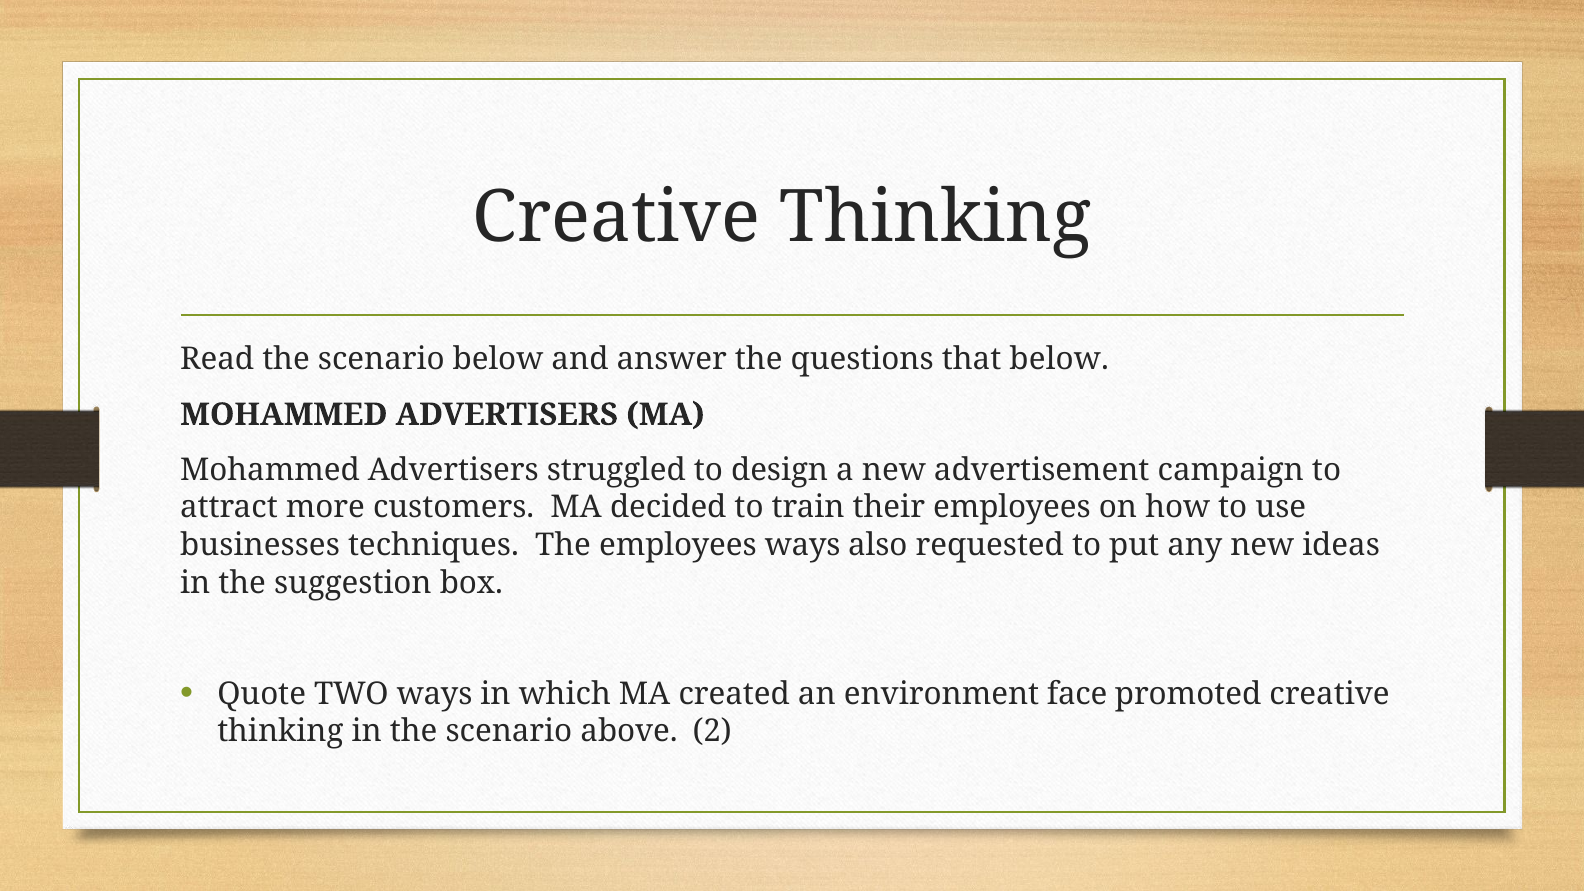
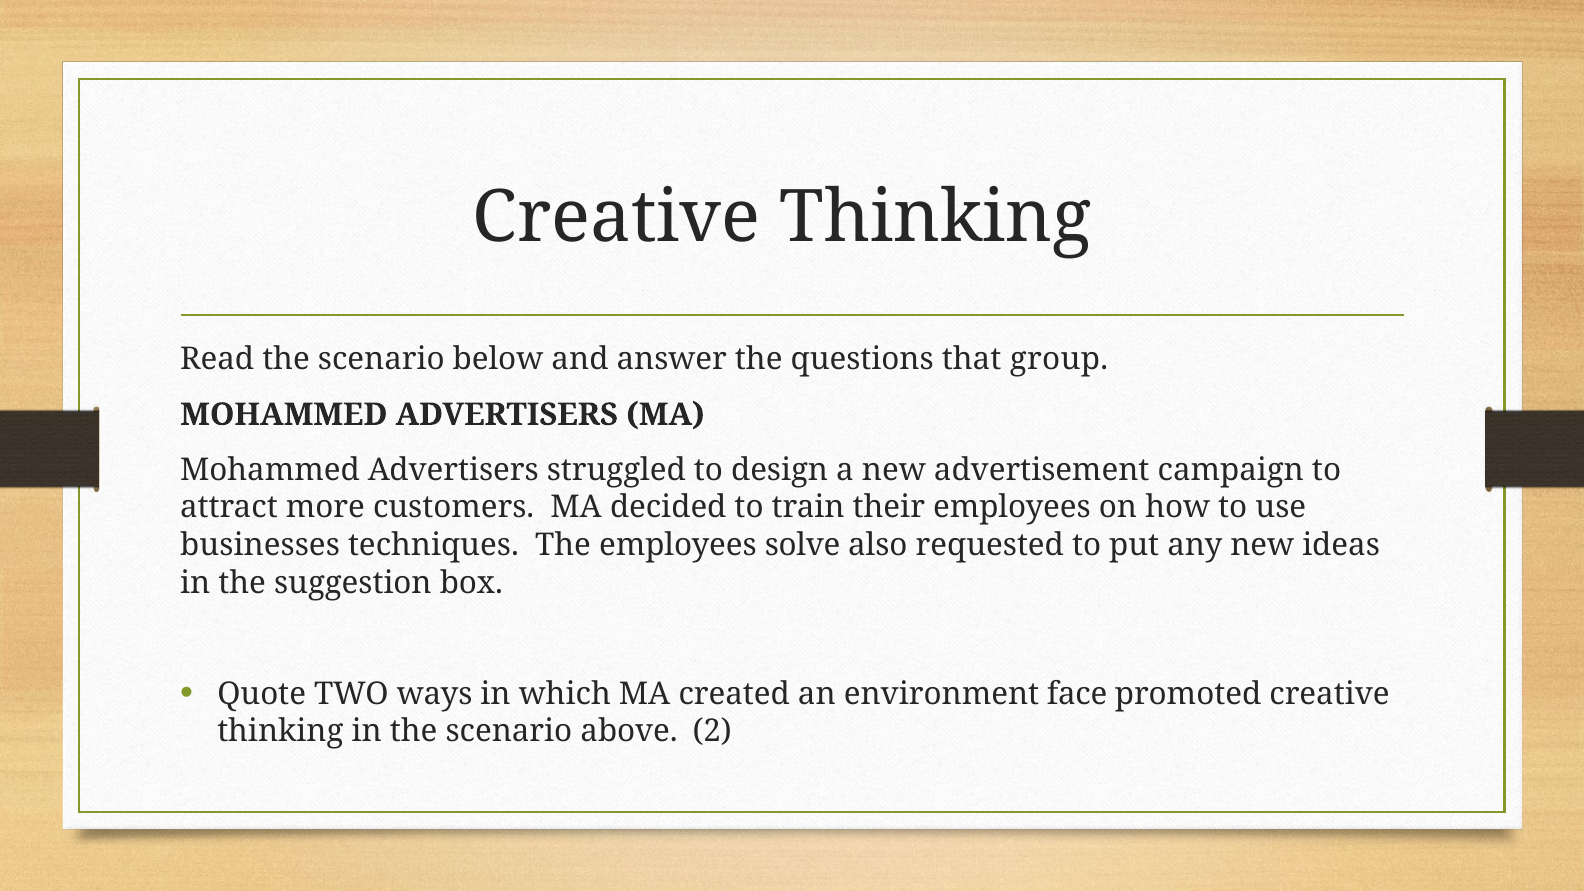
that below: below -> group (1059, 359)
employees ways: ways -> solve (803, 545)
